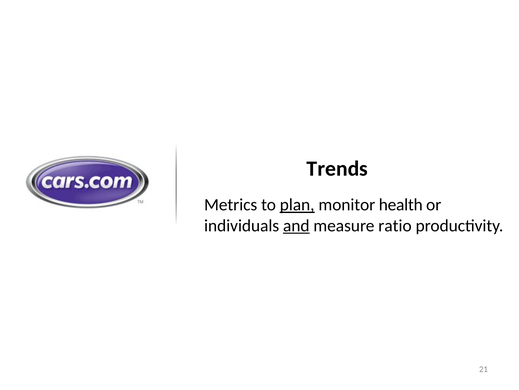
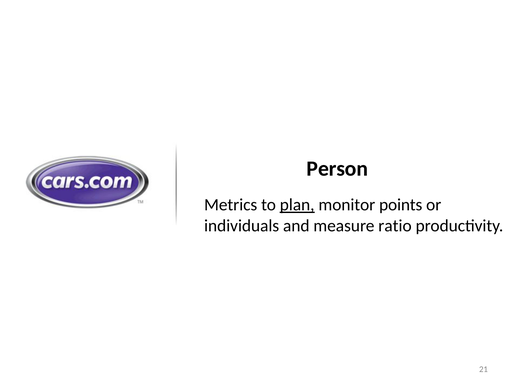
Trends: Trends -> Person (337, 168)
health: health -> points (401, 204)
and underline: present -> none (296, 225)
